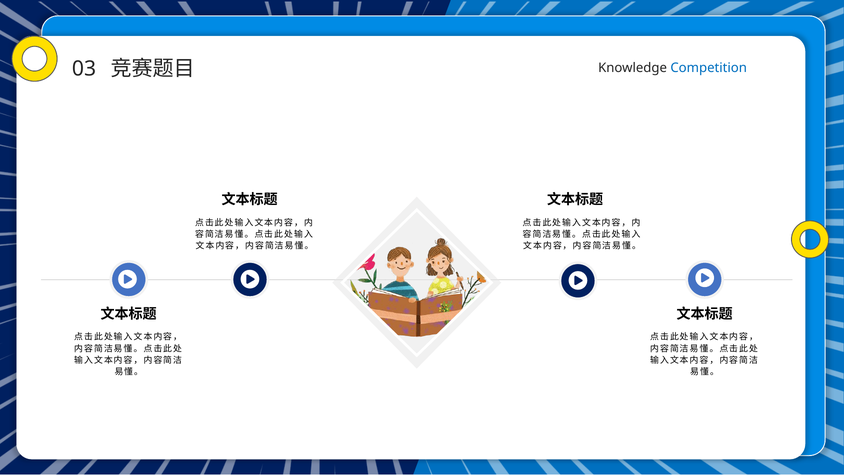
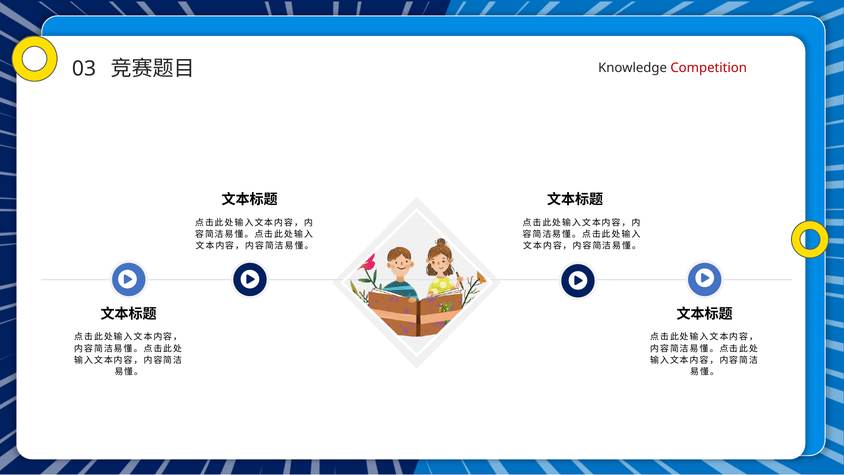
Competition colour: blue -> red (709, 68)
